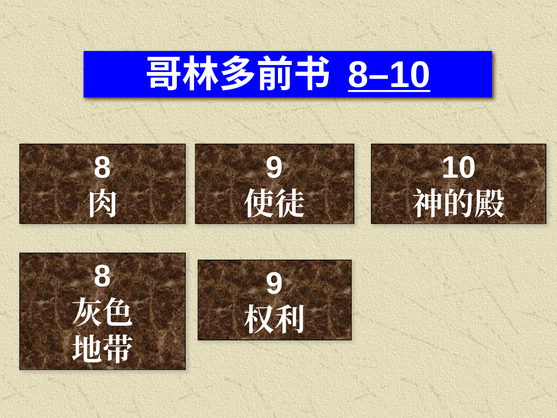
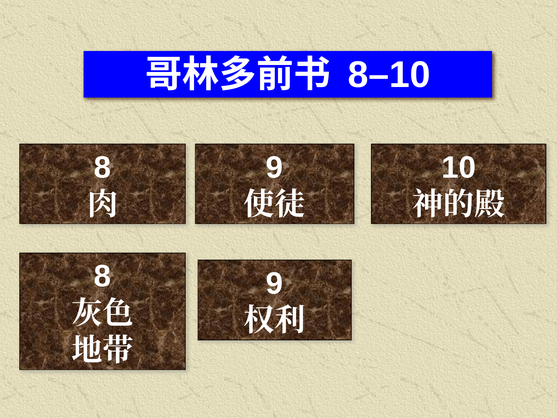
8–10 underline: present -> none (389, 75)
